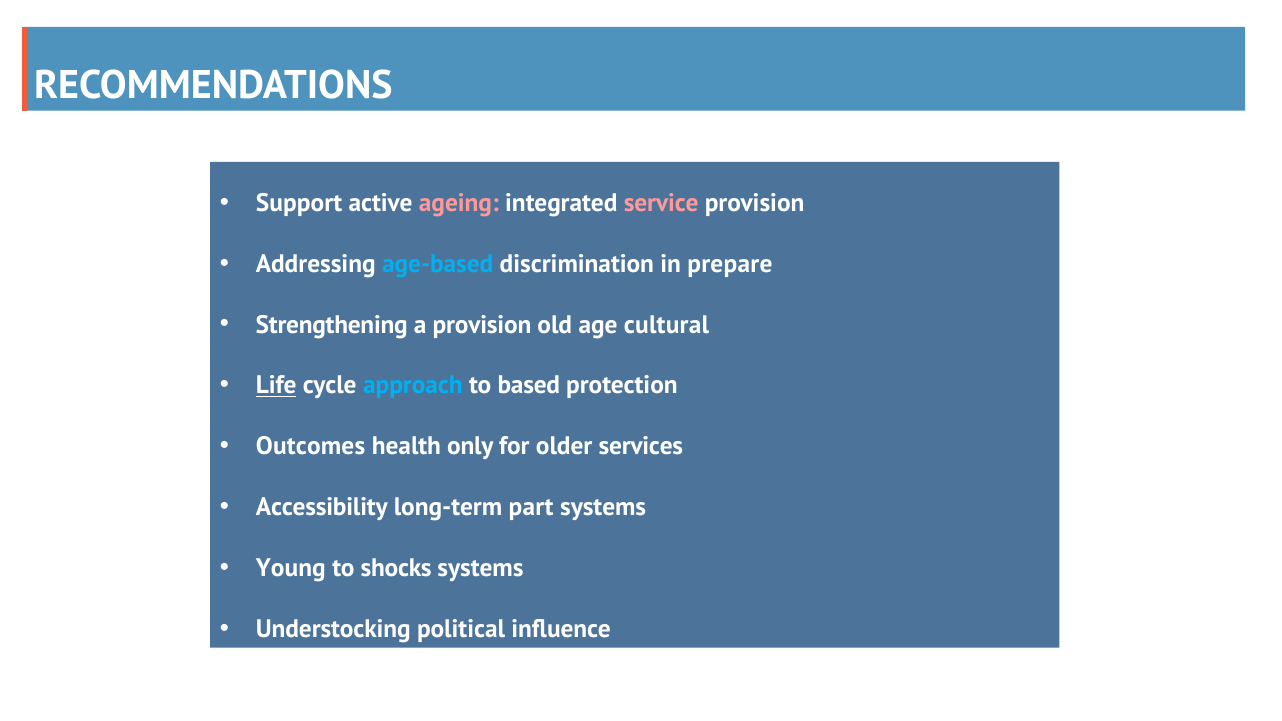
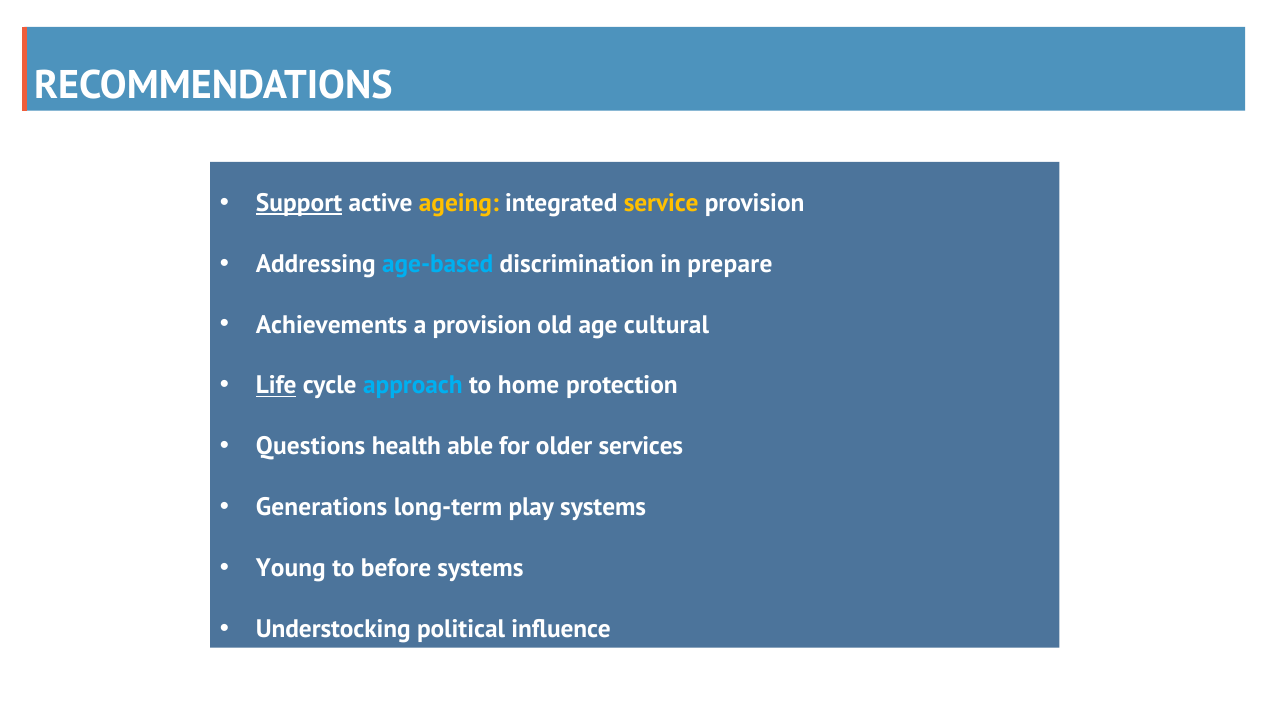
Support underline: none -> present (299, 203)
ageing colour: pink -> yellow (459, 203)
service colour: pink -> yellow (661, 203)
Strengthening: Strengthening -> Achievements (332, 325)
based: based -> home (529, 386)
Outcomes: Outcomes -> Questions (311, 447)
only: only -> able (470, 447)
Accessibility: Accessibility -> Generations (322, 507)
part: part -> play (531, 507)
shocks: shocks -> before (396, 568)
